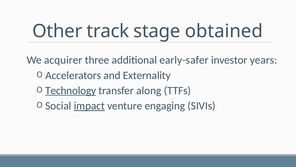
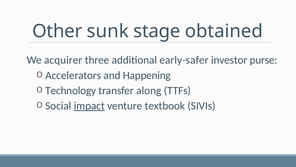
track: track -> sunk (108, 31)
years: years -> purse (264, 60)
Externality: Externality -> Happening (147, 75)
Technology underline: present -> none (71, 90)
engaging: engaging -> textbook (165, 105)
